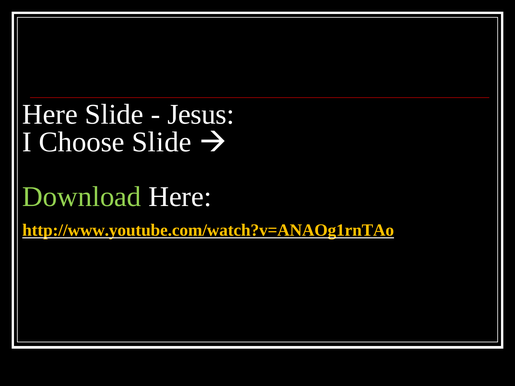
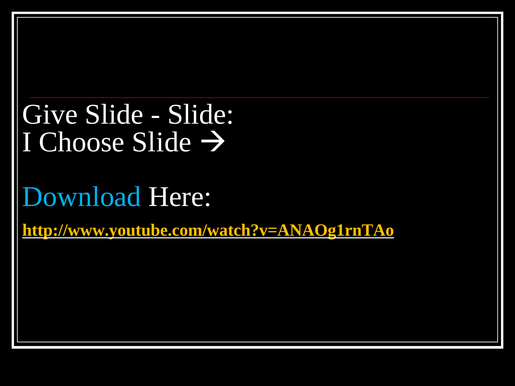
Here: Here -> Give (50, 115)
Jesus: Jesus -> Slide (201, 115)
Download colour: light green -> light blue (82, 197)
